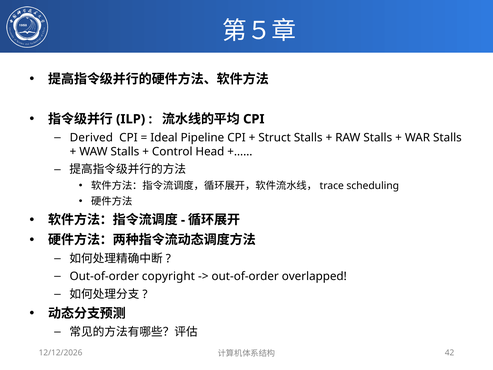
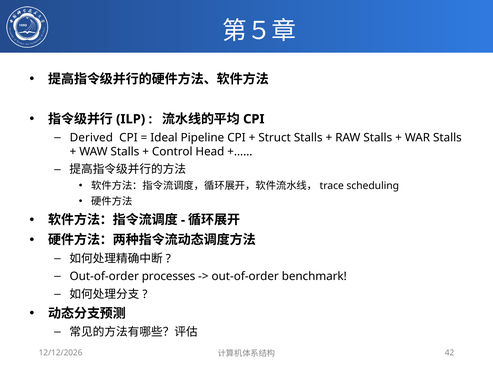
copyright: copyright -> processes (169, 276)
overlapped: overlapped -> benchmark (314, 276)
